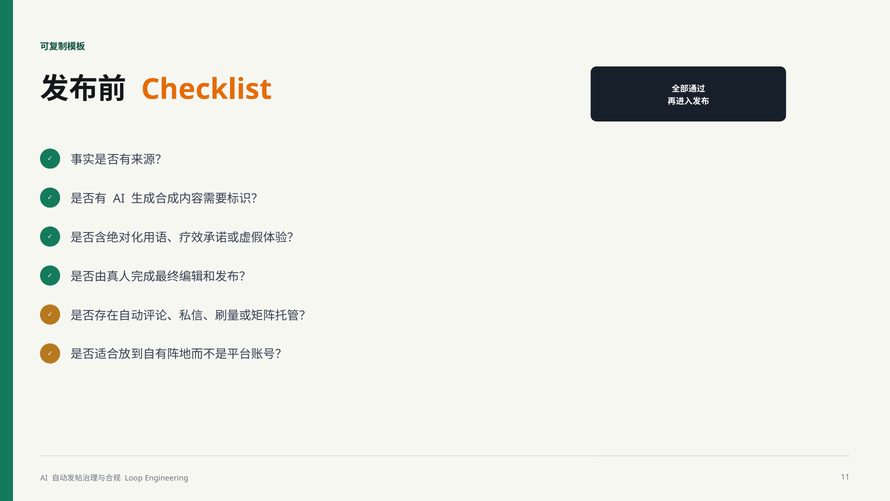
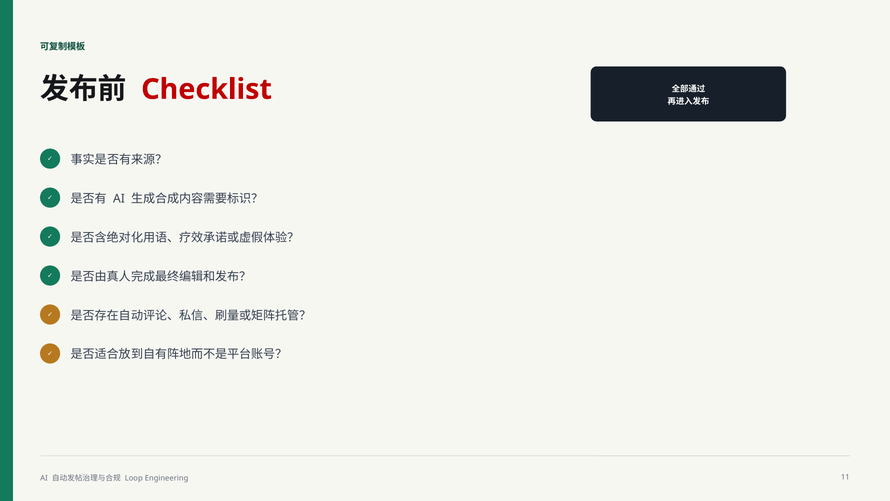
Checklist colour: orange -> red (207, 89)
